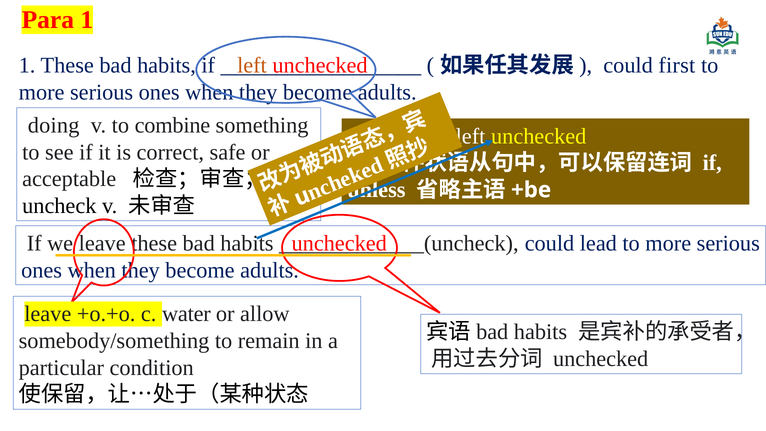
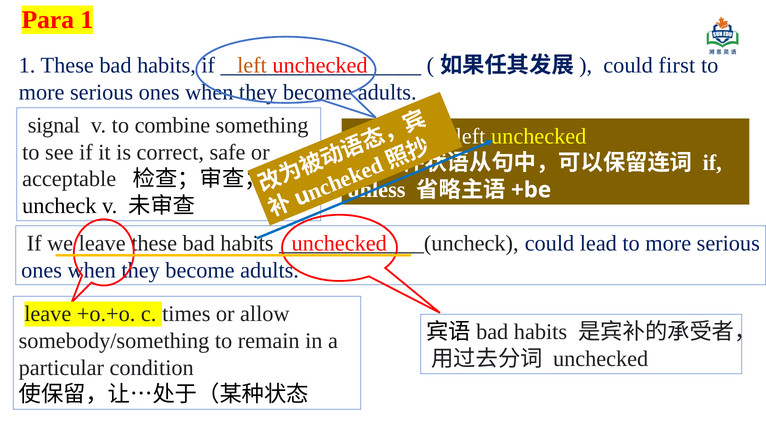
doing: doing -> signal (54, 125)
water: water -> times (186, 314)
